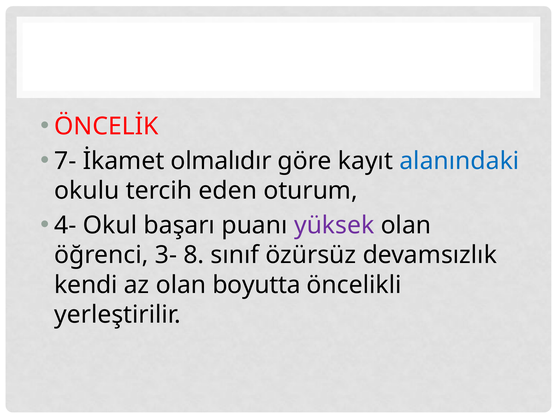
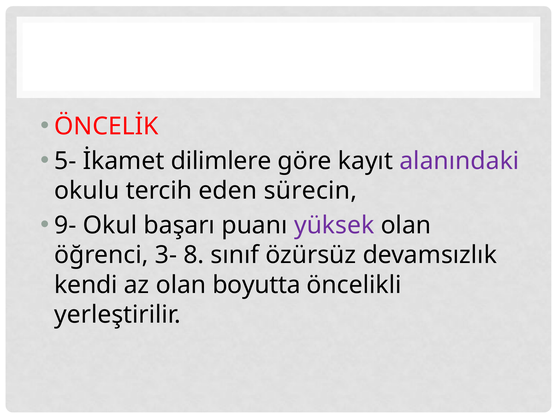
7-: 7- -> 5- (65, 161)
olmalıdır: olmalıdır -> dilimlere (221, 161)
alanındaki colour: blue -> purple (459, 161)
oturum: oturum -> sürecin (310, 191)
4-: 4- -> 9- (65, 225)
